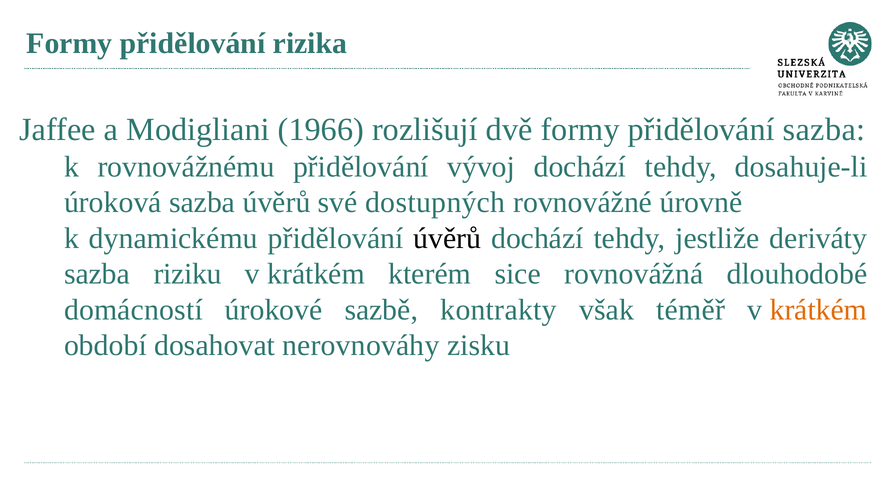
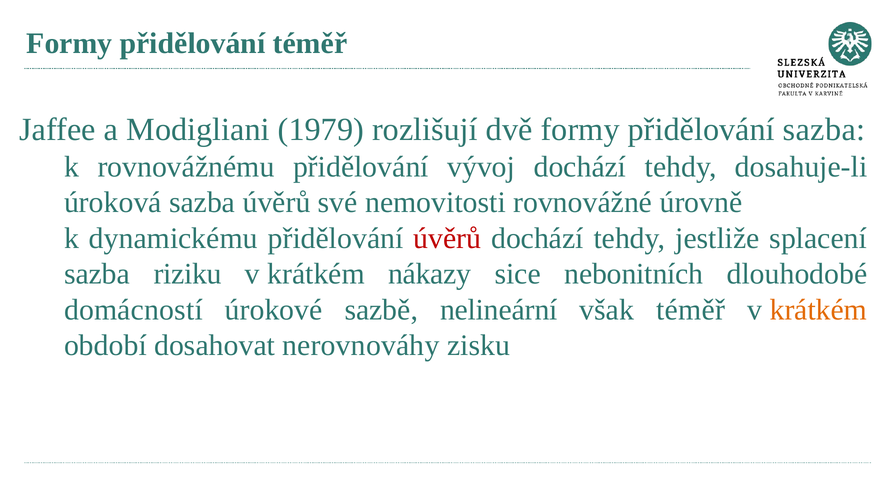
přidělování rizika: rizika -> téměř (310, 43)
1966: 1966 -> 1979 (321, 130)
dostupných: dostupných -> nemovitosti (435, 202)
úvěrů colour: black -> red (447, 238)
deriváty: deriváty -> splacení (818, 238)
kterém: kterém -> nákazy (430, 274)
rovnovážná: rovnovážná -> nebonitních (634, 274)
kontrakty: kontrakty -> nelineární (499, 310)
